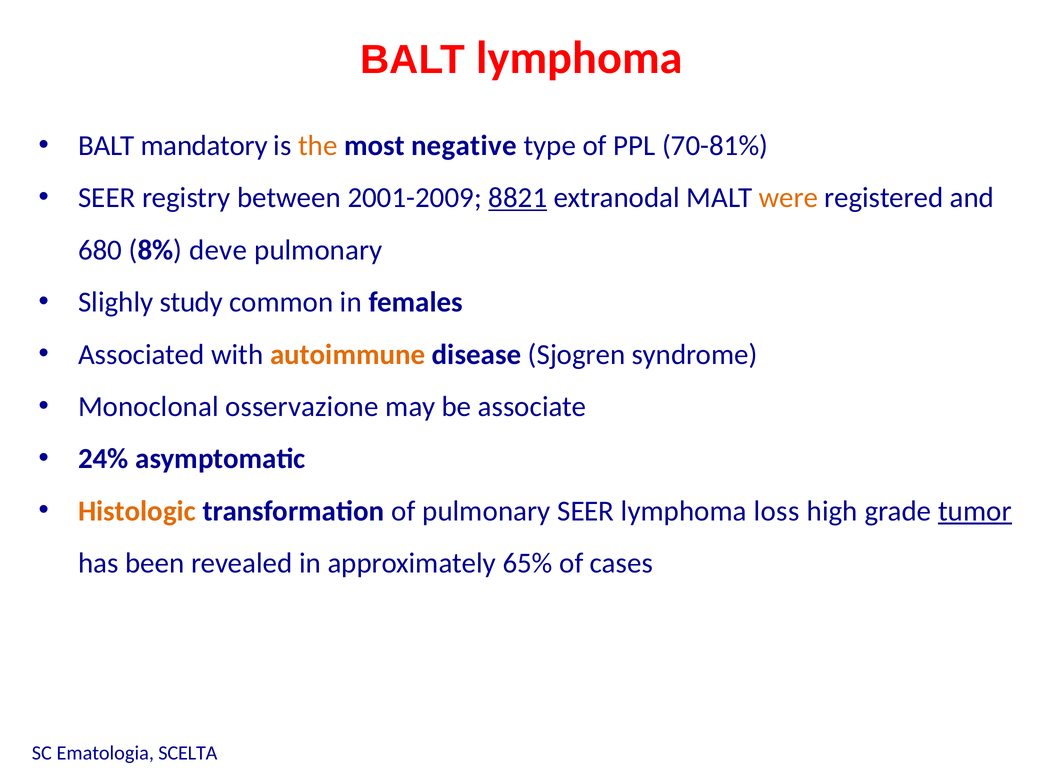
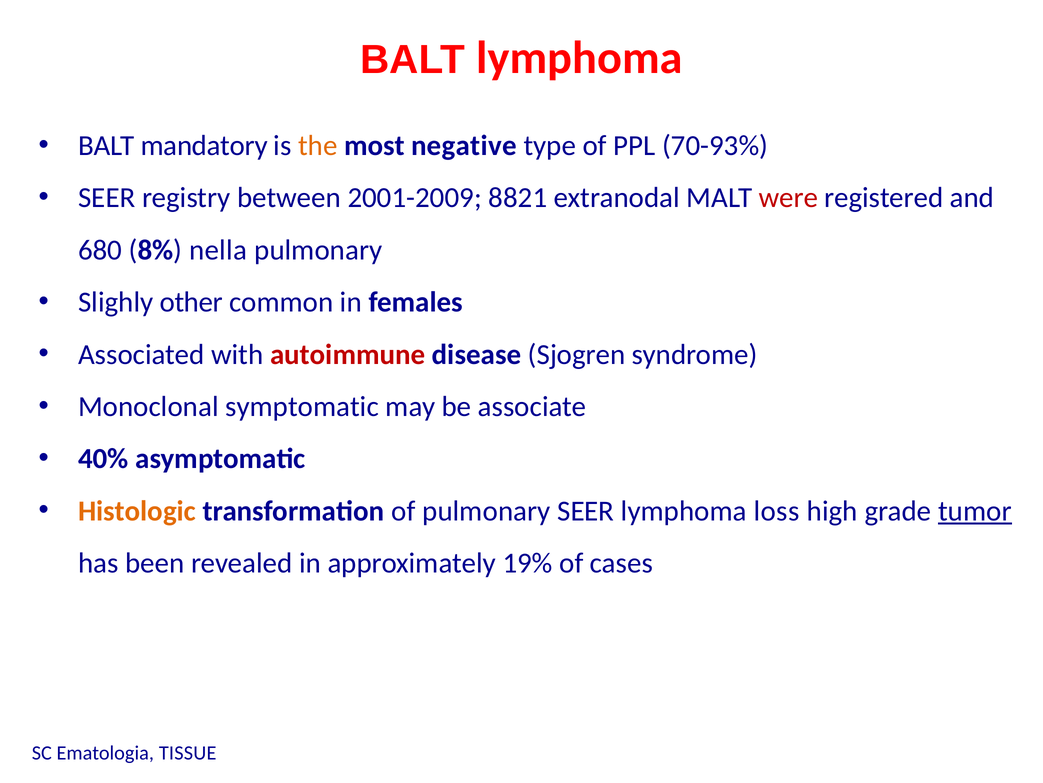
70-81%: 70-81% -> 70-93% (715, 146)
8821 underline: present -> none (518, 198)
were colour: orange -> red (788, 198)
deve: deve -> nella (218, 250)
study: study -> other (191, 302)
autoimmune colour: orange -> red (348, 354)
osservazione: osservazione -> symptomatic (302, 406)
24%: 24% -> 40% (103, 458)
65%: 65% -> 19% (528, 563)
SCELTA: SCELTA -> TISSUE (188, 753)
